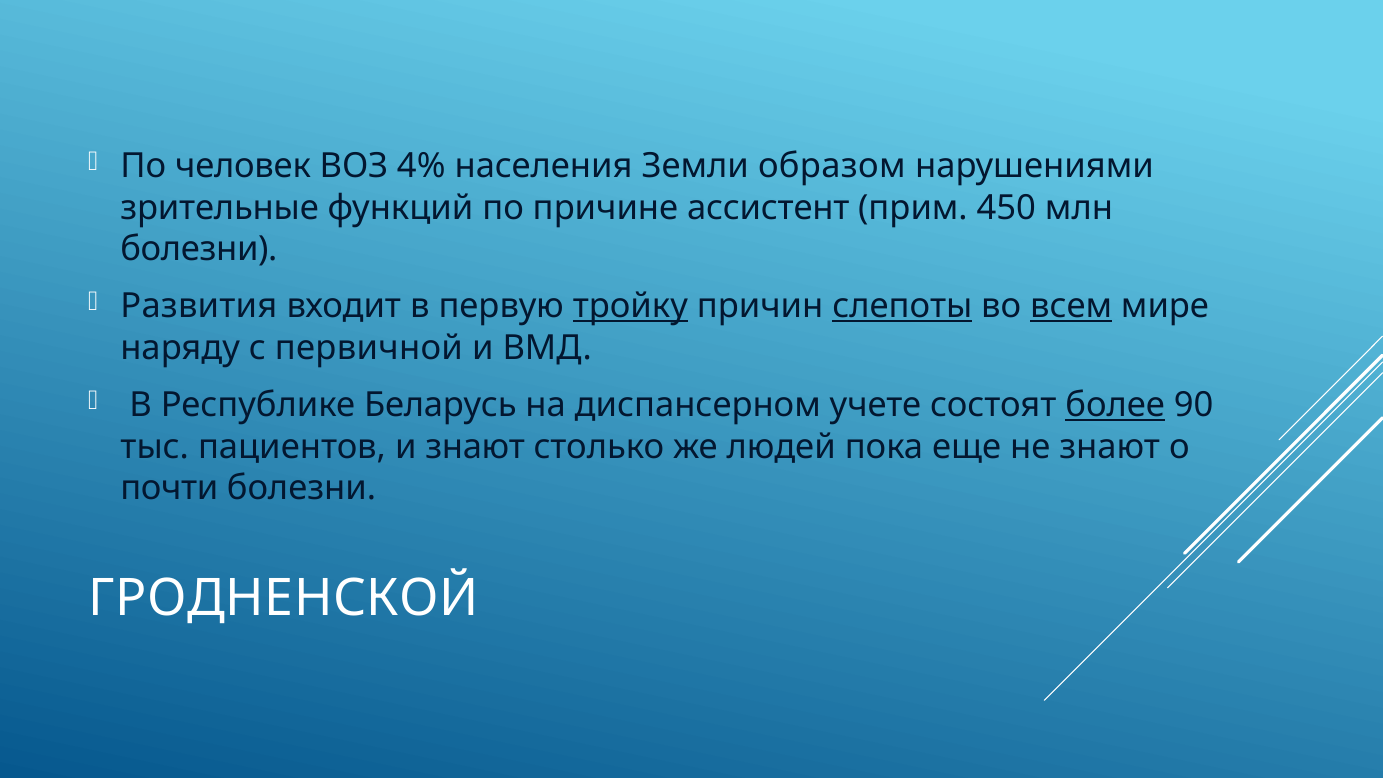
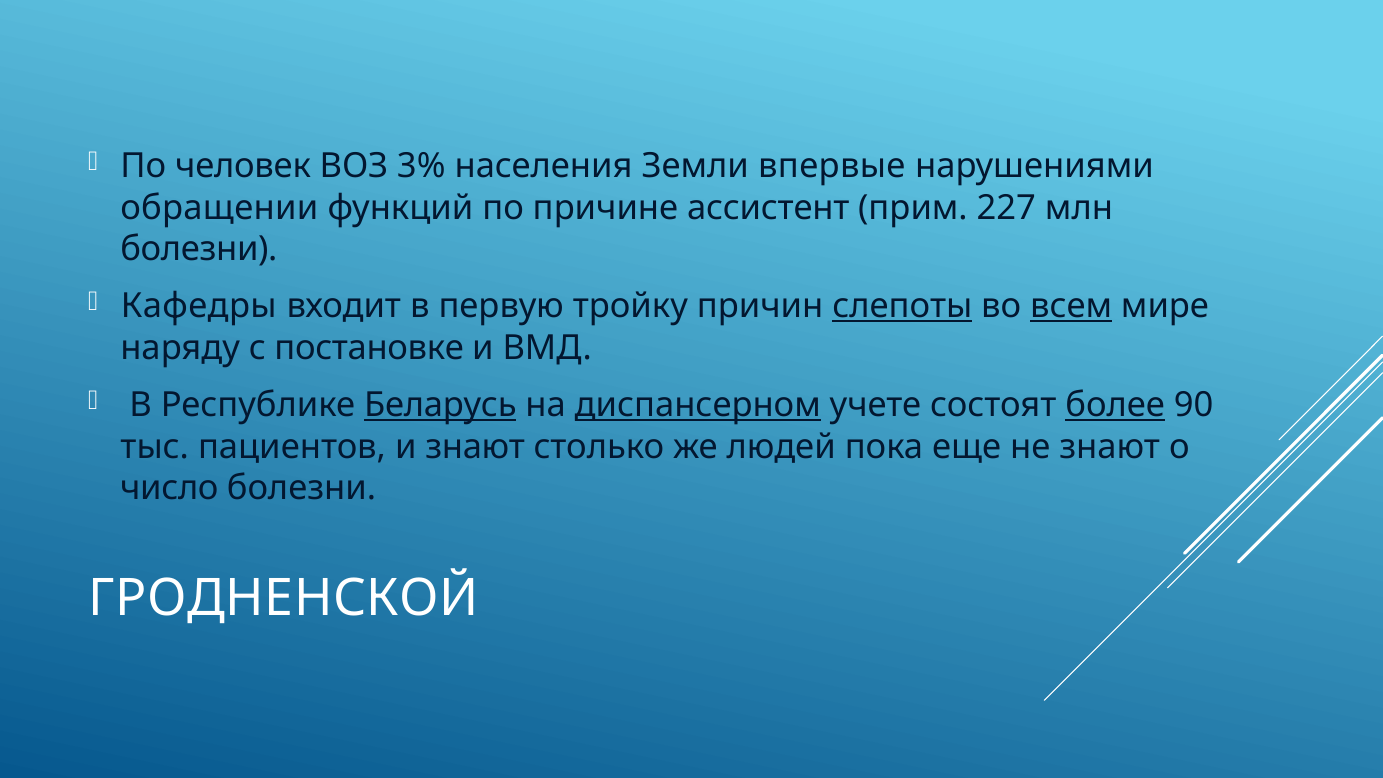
4%: 4% -> 3% (421, 167)
образом: образом -> впервые (832, 167)
зрительные: зрительные -> обращении (219, 208)
450: 450 -> 227 (1006, 208)
Развития: Развития -> Кафедры (199, 307)
тройку underline: present -> none (630, 307)
первичной: первичной -> постановке (369, 348)
Беларусь underline: none -> present (440, 405)
диспансерном underline: none -> present (698, 405)
почти: почти -> число (169, 488)
